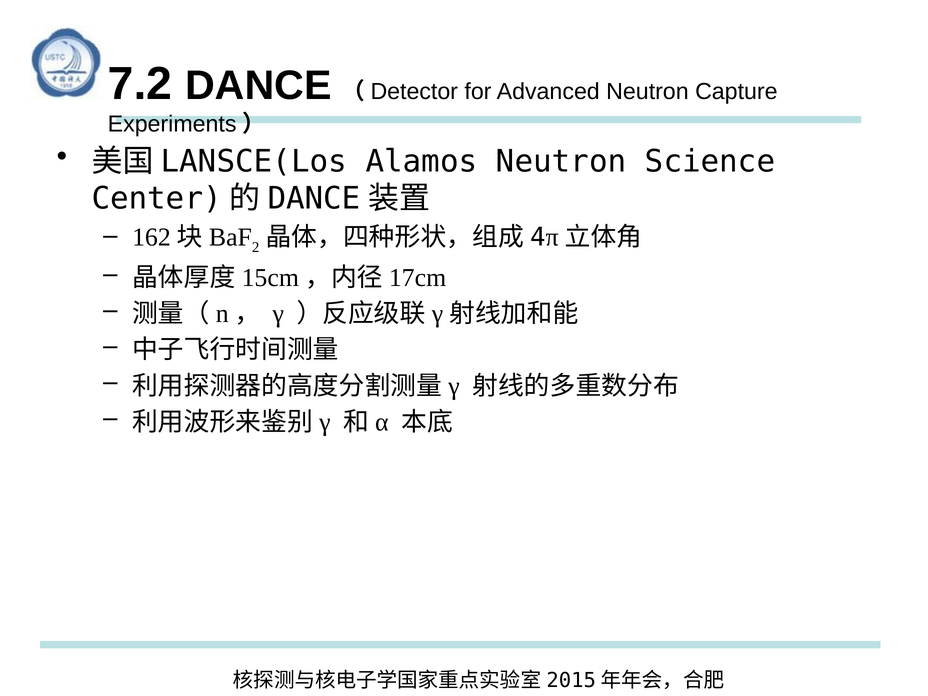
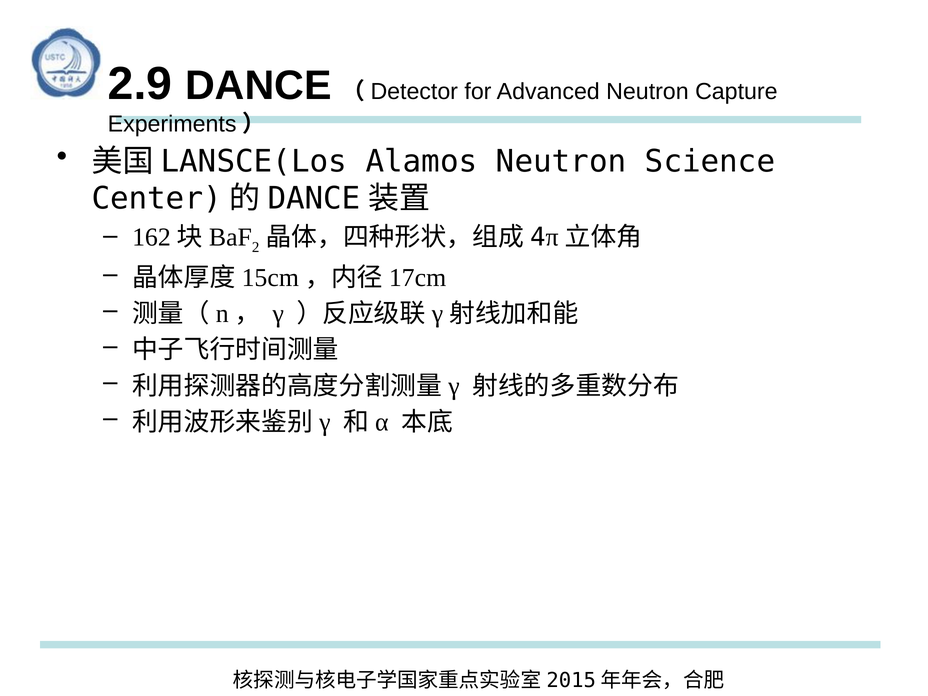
7.2: 7.2 -> 2.9 (140, 84)
